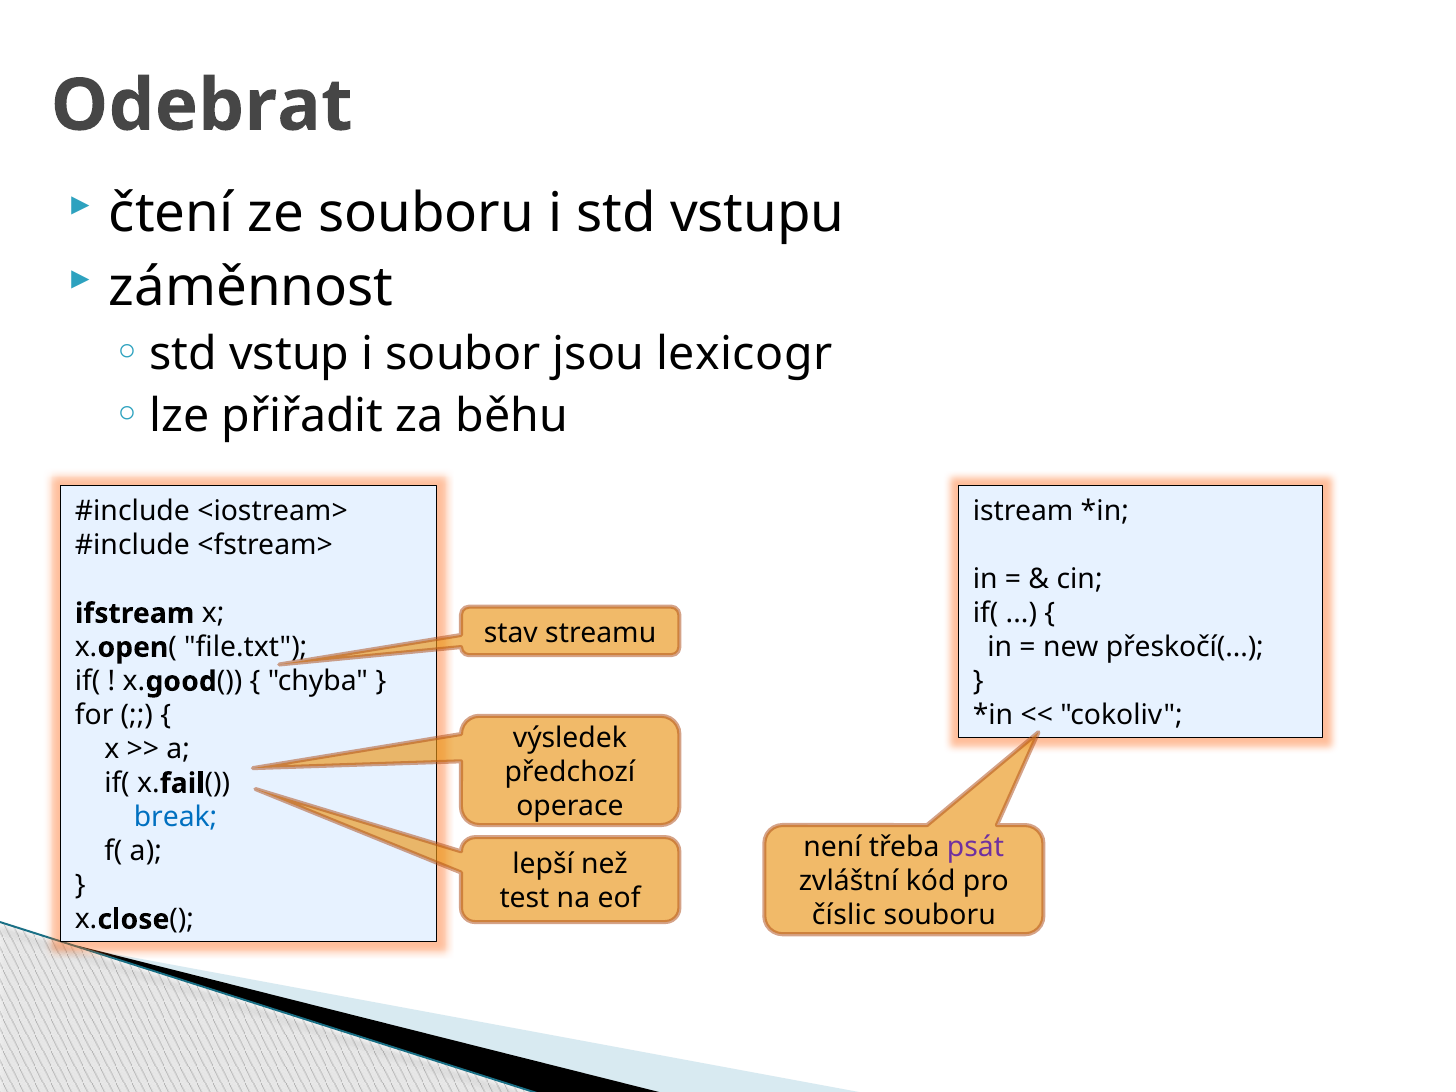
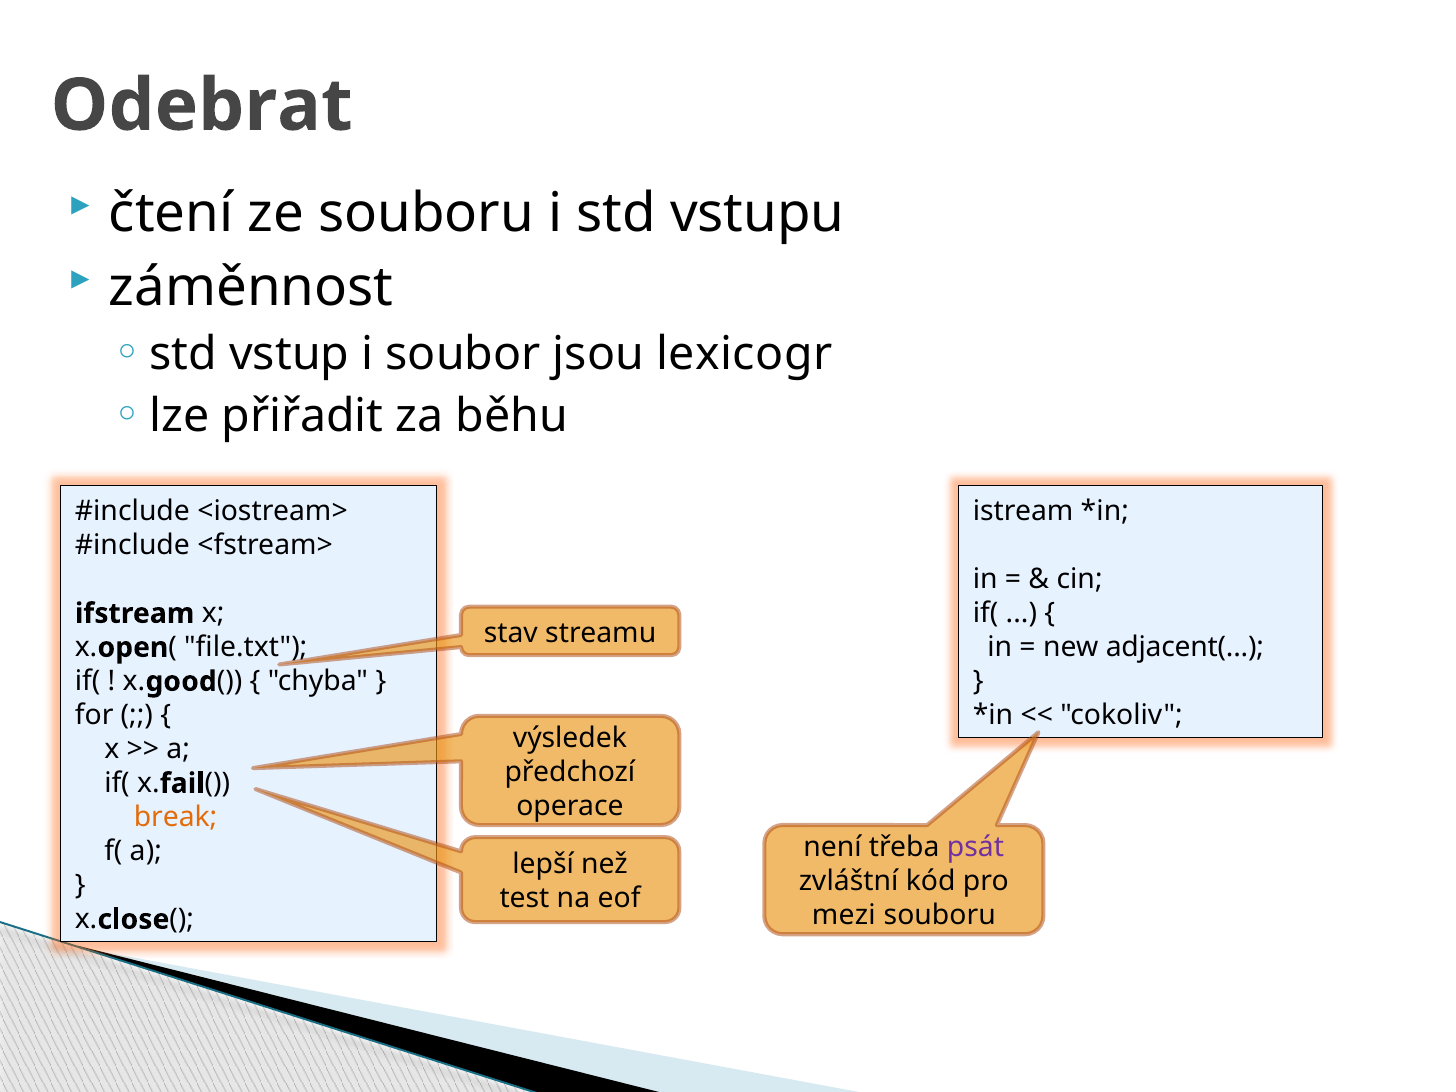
přeskočí(: přeskočí( -> adjacent( (1185, 647)
break colour: blue -> orange (176, 817)
číslic: číslic -> mezi (844, 916)
